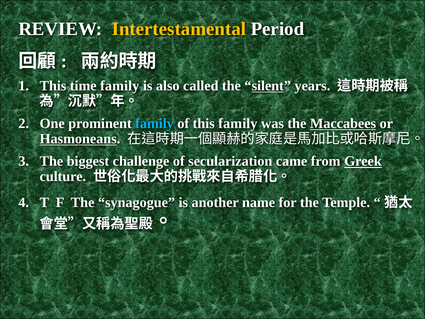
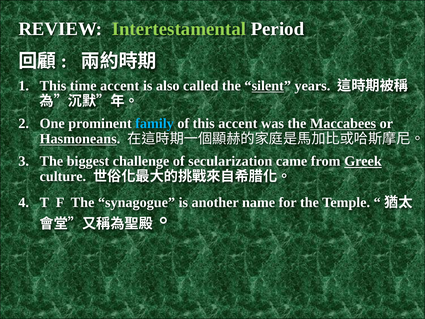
Intertestamental colour: yellow -> light green (179, 29)
time family: family -> accent (120, 86)
this family: family -> accent (238, 123)
